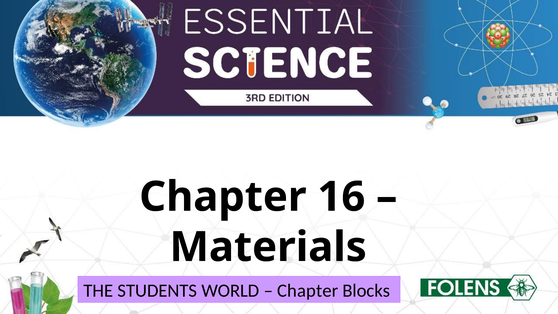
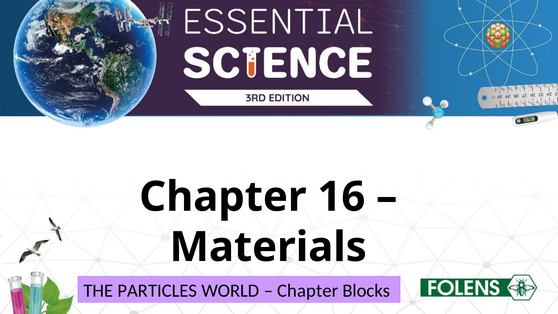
STUDENTS: STUDENTS -> PARTICLES (157, 291)
